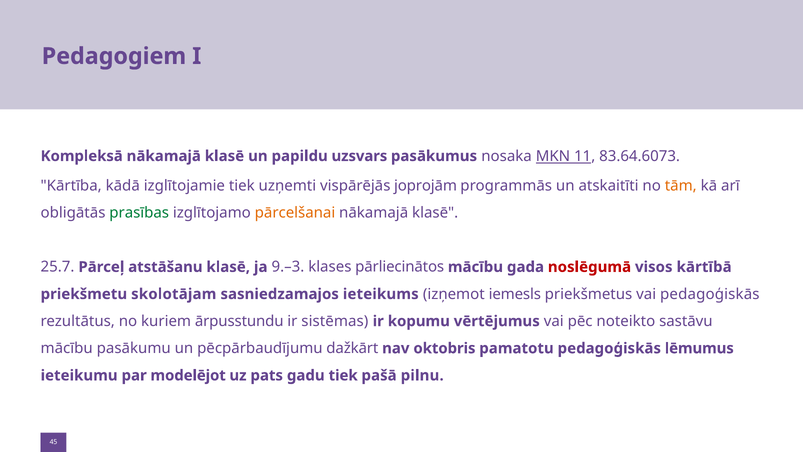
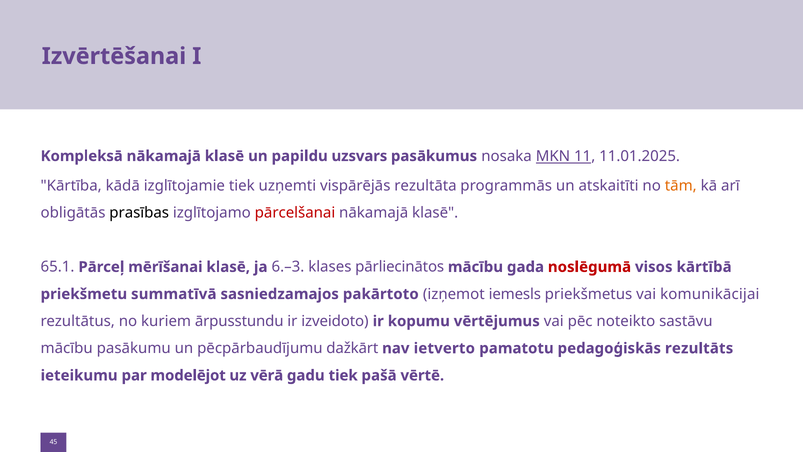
Pedagogiem: Pedagogiem -> Izvērtēšanai (114, 56)
83.64.6073: 83.64.6073 -> 11.01.2025 (640, 156)
joprojām: joprojām -> rezultāta (425, 185)
prasības colour: green -> black (139, 213)
pārcelšanai colour: orange -> red (295, 213)
25.7: 25.7 -> 65.1 (58, 267)
atstāšanu: atstāšanu -> mērīšanai (165, 267)
9.–3: 9.–3 -> 6.–3 (288, 267)
skolotājam: skolotājam -> summatīvā (174, 294)
ieteikums: ieteikums -> pakārtoto (381, 294)
vai pedagoģiskās: pedagoģiskās -> komunikācijai (710, 294)
sistēmas: sistēmas -> izveidoto (335, 321)
oktobris: oktobris -> ietverto (444, 348)
lēmumus: lēmumus -> rezultāts (699, 348)
pats: pats -> vērā (267, 375)
pilnu: pilnu -> vērtē (422, 375)
